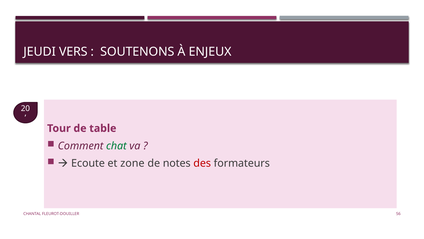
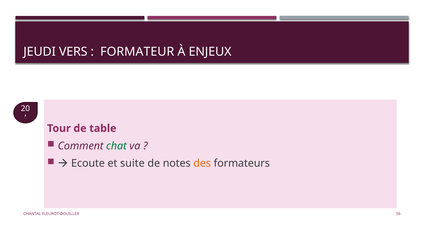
SOUTENONS: SOUTENONS -> FORMATEUR (137, 52)
zone: zone -> suite (132, 163)
des colour: red -> orange (202, 163)
